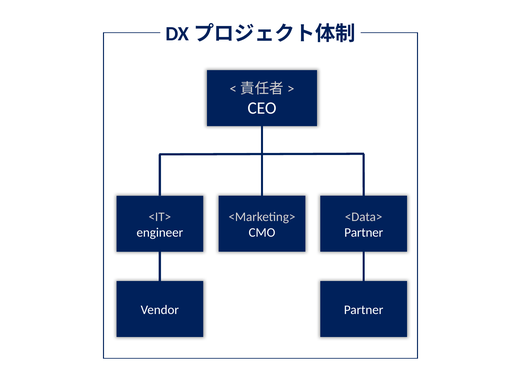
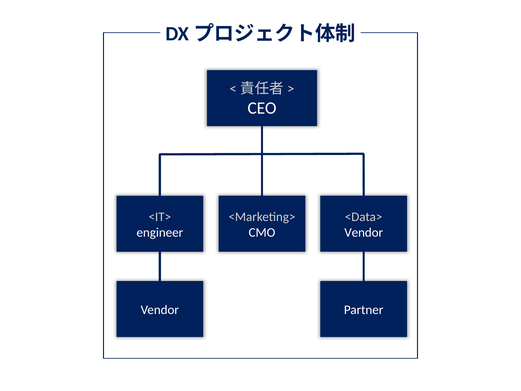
Partner: Partner -> Vendor (364, 232)
